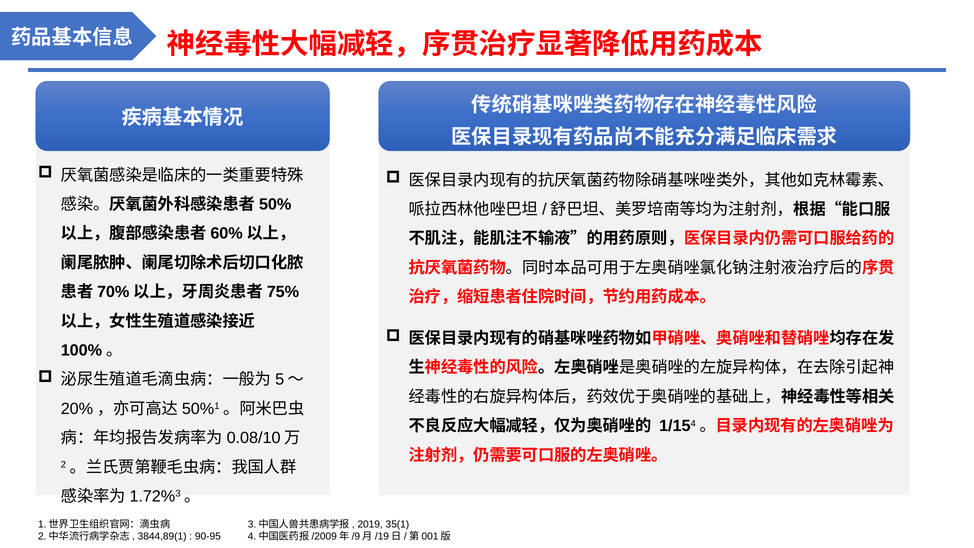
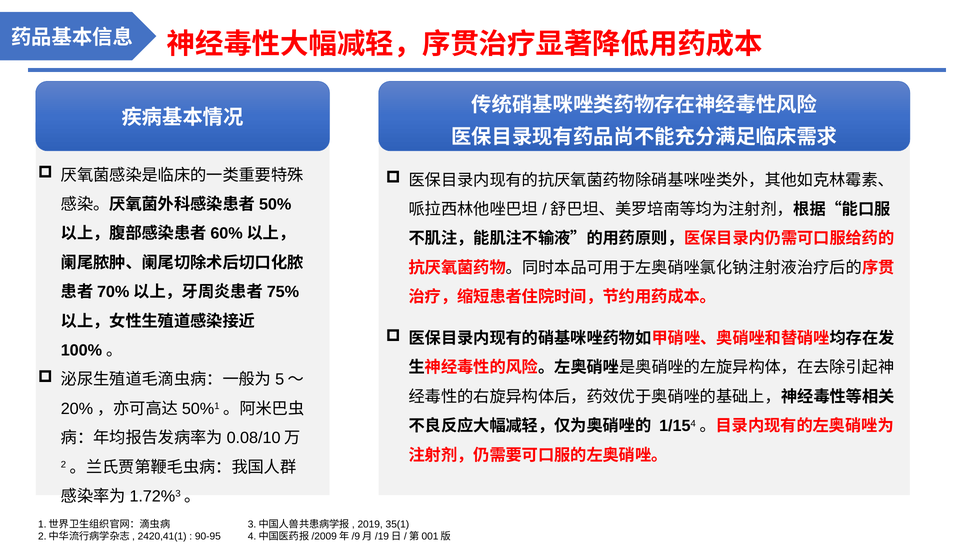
3844,89(1: 3844,89(1 -> 2420,41(1 (162, 536)
